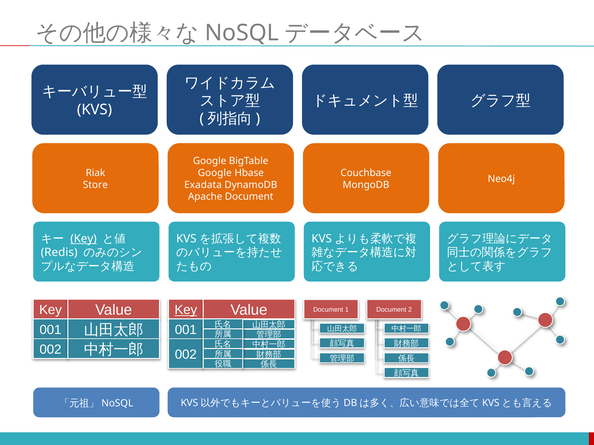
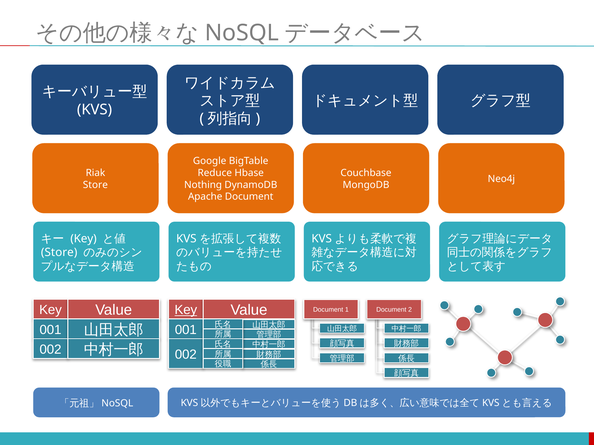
Google: Google -> Reduce (215, 173)
Exadata: Exadata -> Nothing (203, 185)
Key underline: present -> none (84, 239)
Redis: Redis -> Store (59, 253)
